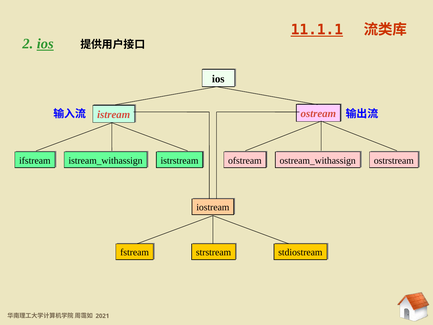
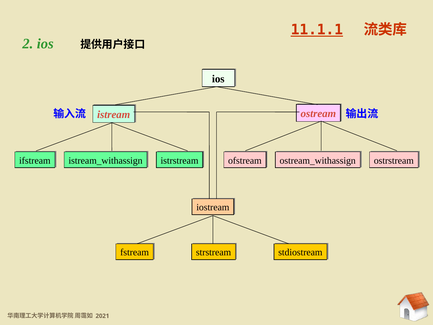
ios underline: present -> none (45, 44)
